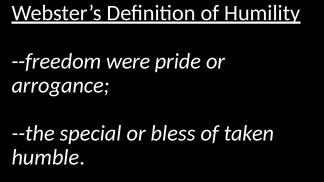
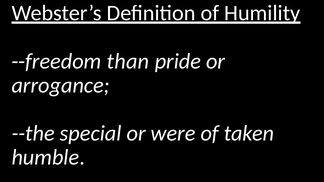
were: were -> than (128, 61)
bless: bless -> were (173, 133)
